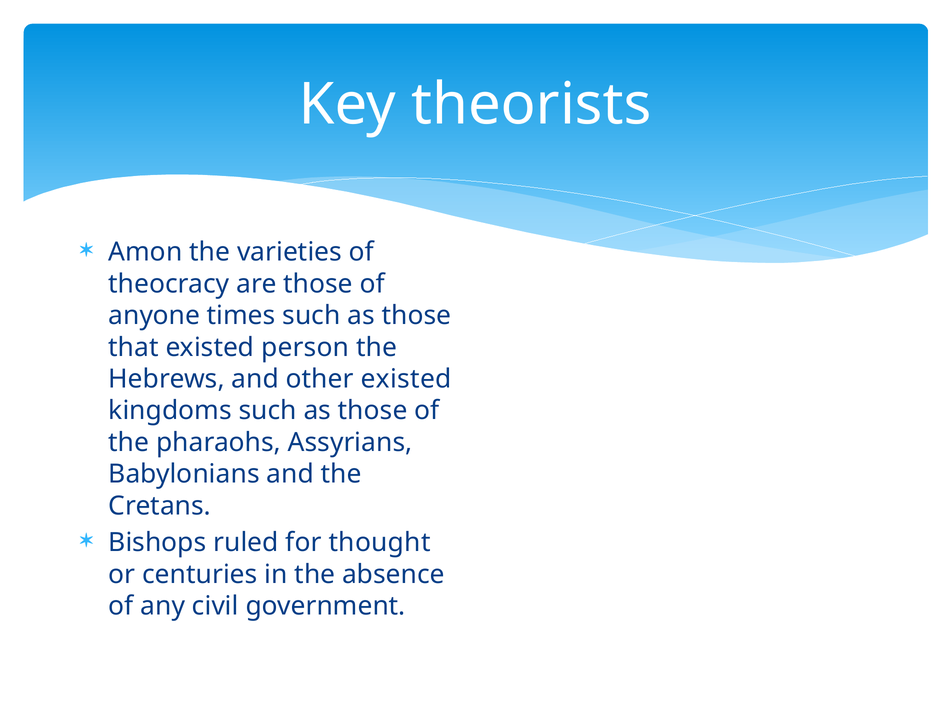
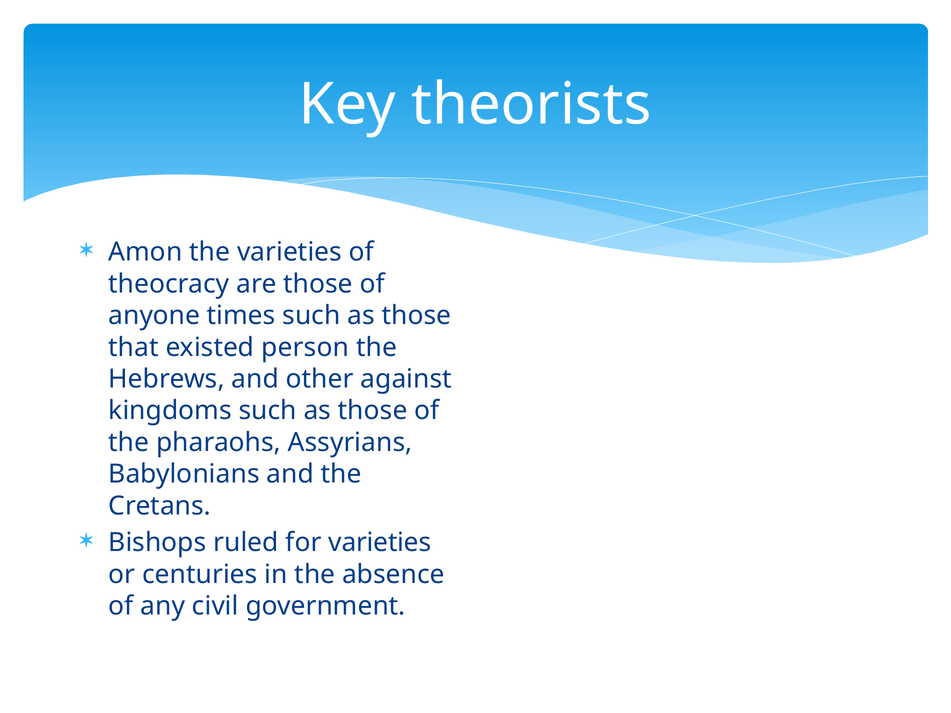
other existed: existed -> against (406, 379)
for thought: thought -> varieties (380, 543)
